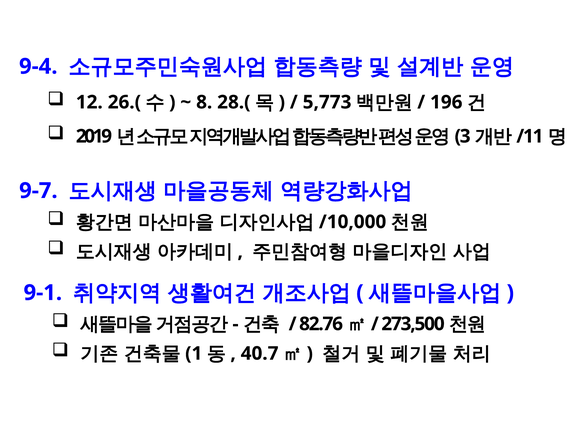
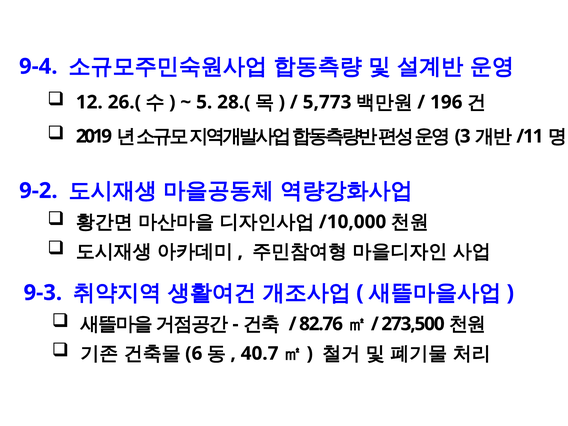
8: 8 -> 5 (204, 102)
9-7: 9-7 -> 9-2 (38, 191)
9-1: 9-1 -> 9-3 (43, 293)
1: 1 -> 6 (194, 353)
